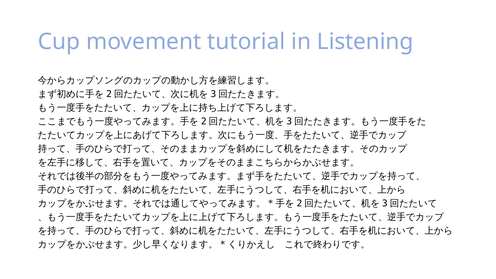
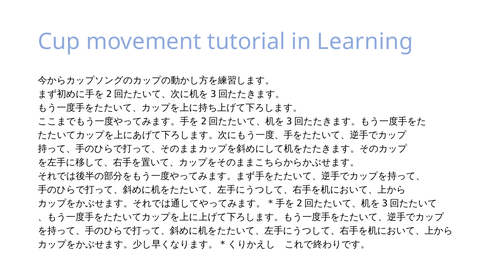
Listening: Listening -> Learning (365, 42)
